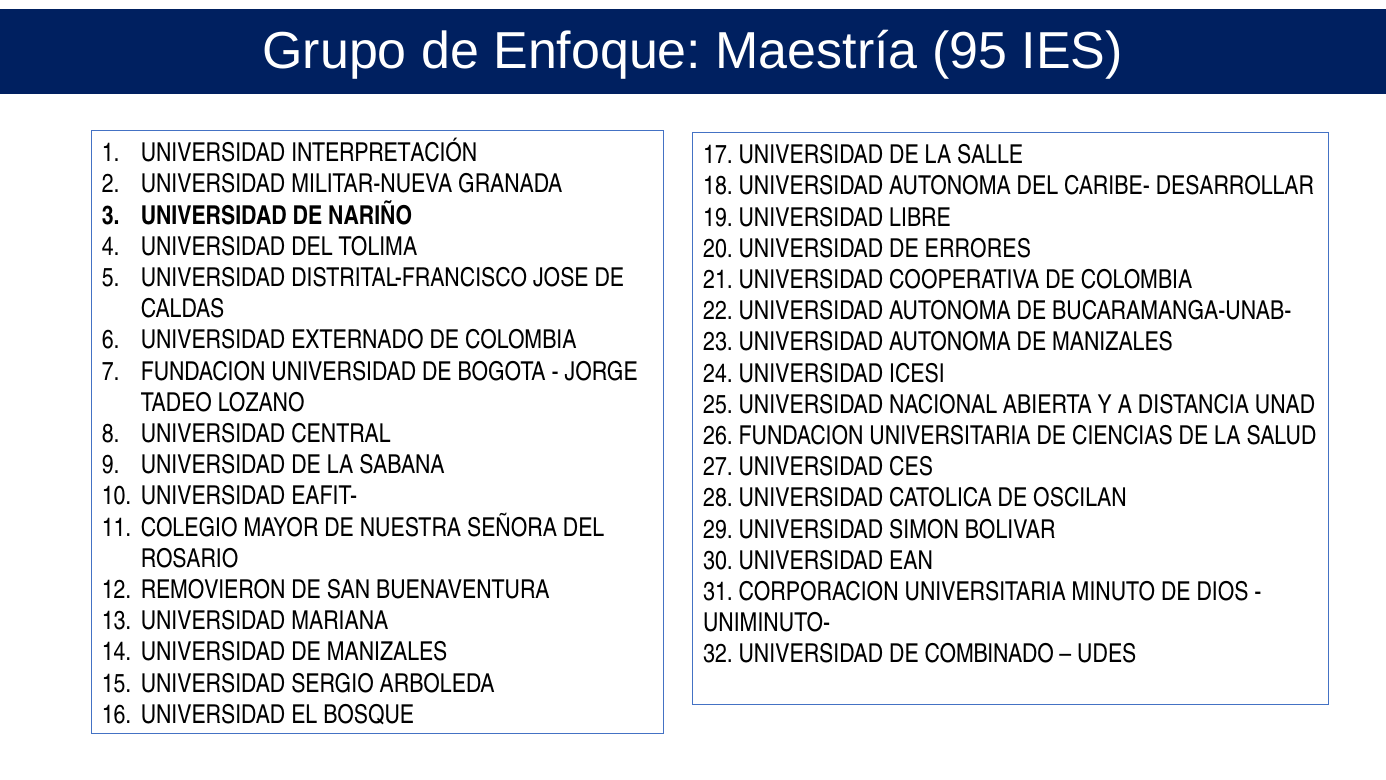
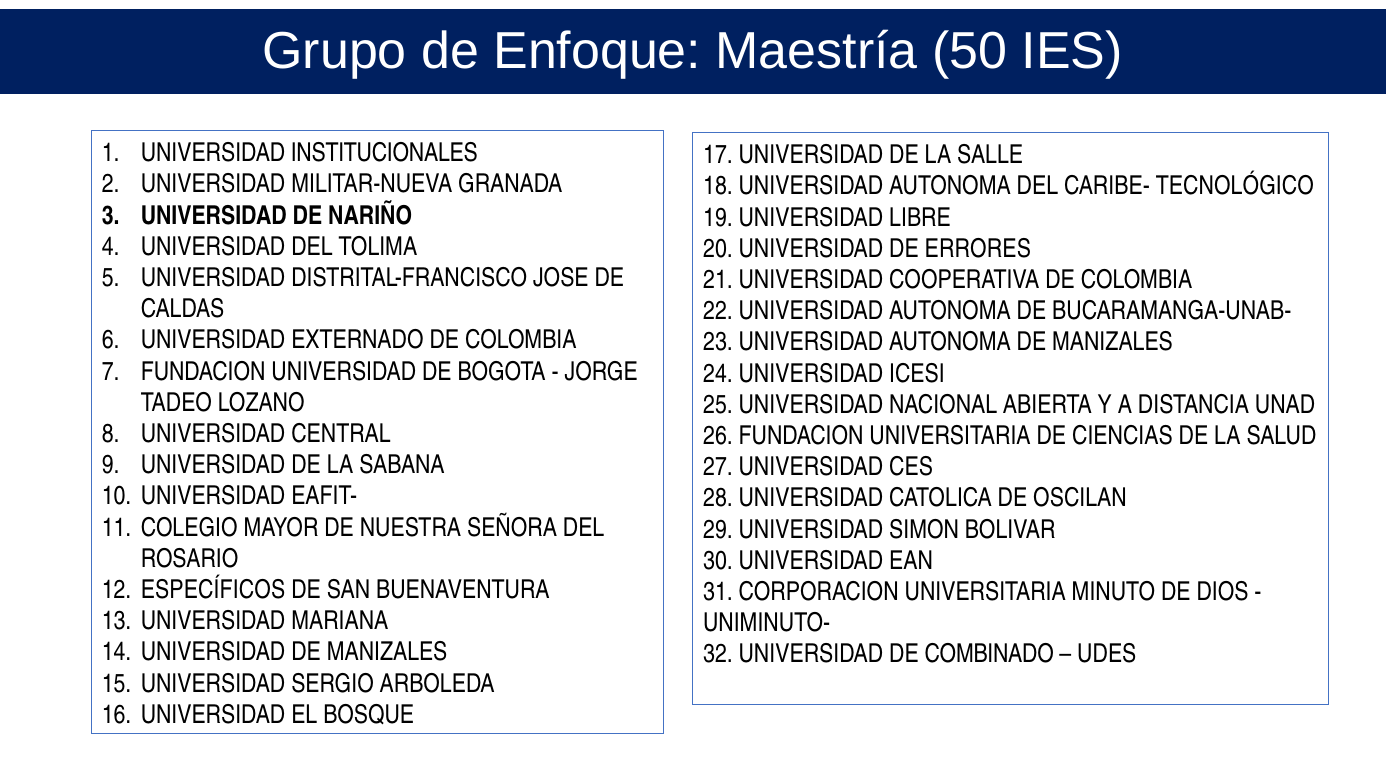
95: 95 -> 50 (970, 51)
INTERPRETACIÓN: INTERPRETACIÓN -> INSTITUCIONALES (384, 153)
DESARROLLAR: DESARROLLAR -> TECNOLÓGICO (1235, 186)
REMOVIERON: REMOVIERON -> ESPECÍFICOS (213, 590)
